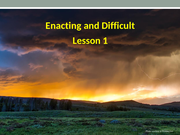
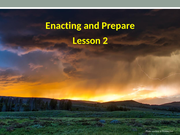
Difficult: Difficult -> Prepare (118, 26)
1: 1 -> 2 (105, 41)
